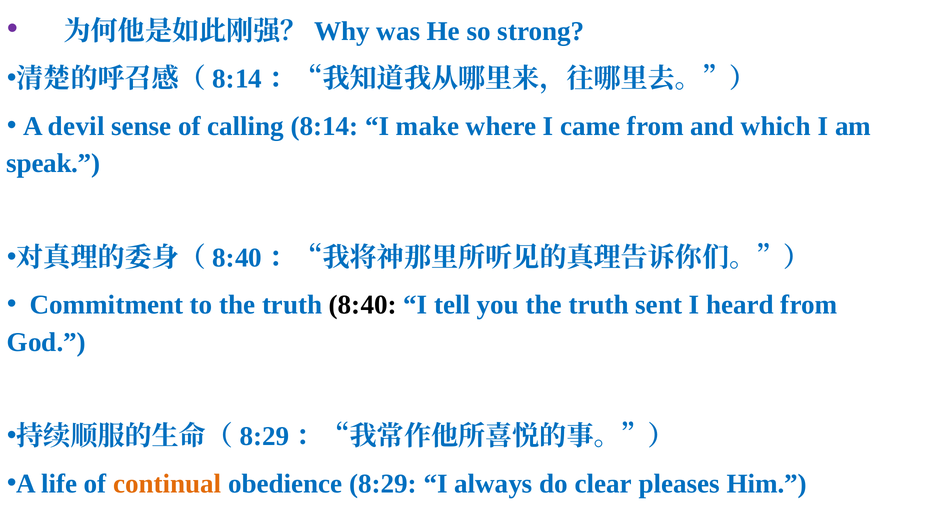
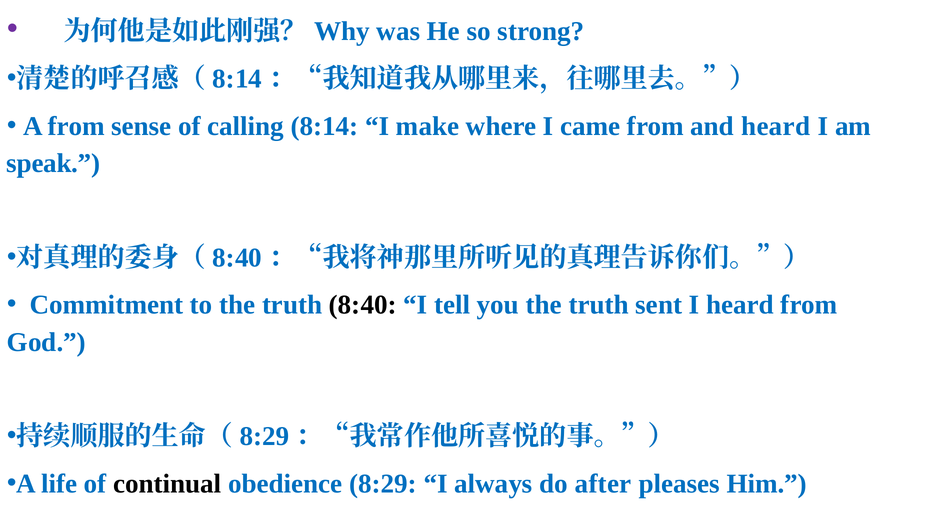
A devil: devil -> from (76, 126)
and which: which -> heard (776, 126)
continual colour: orange -> black (167, 484)
clear: clear -> after (603, 484)
